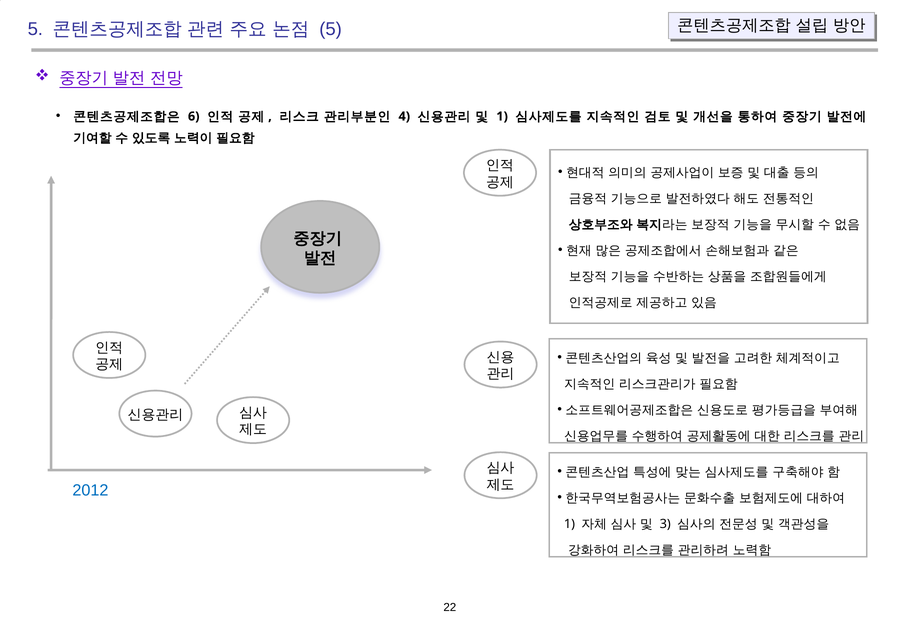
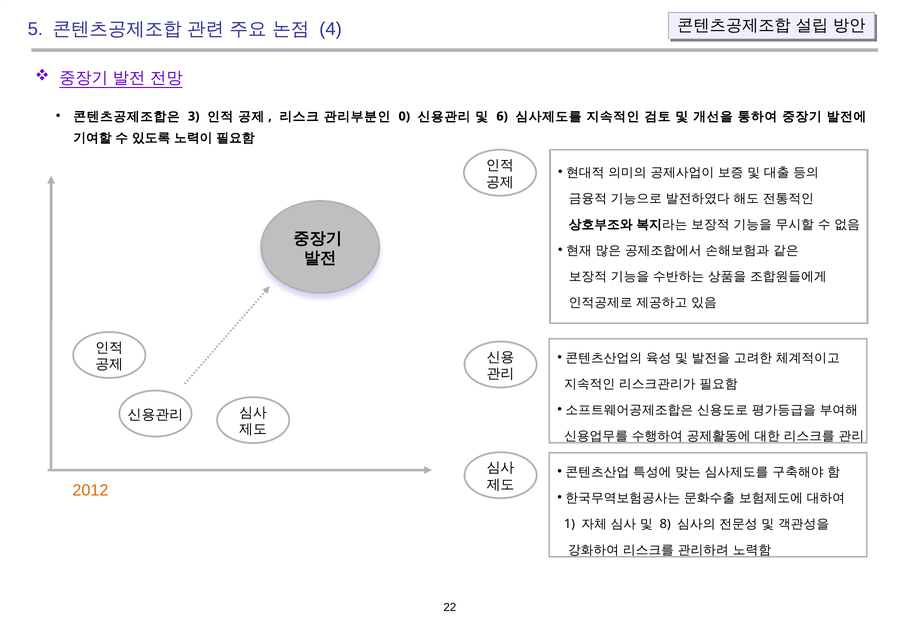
5: 5 -> 4 (331, 29)
6: 6 -> 3 (194, 116)
4: 4 -> 0 (404, 116)
1: 1 -> 6 (502, 116)
2012 colour: blue -> orange (90, 490)
3: 3 -> 8 (665, 524)
